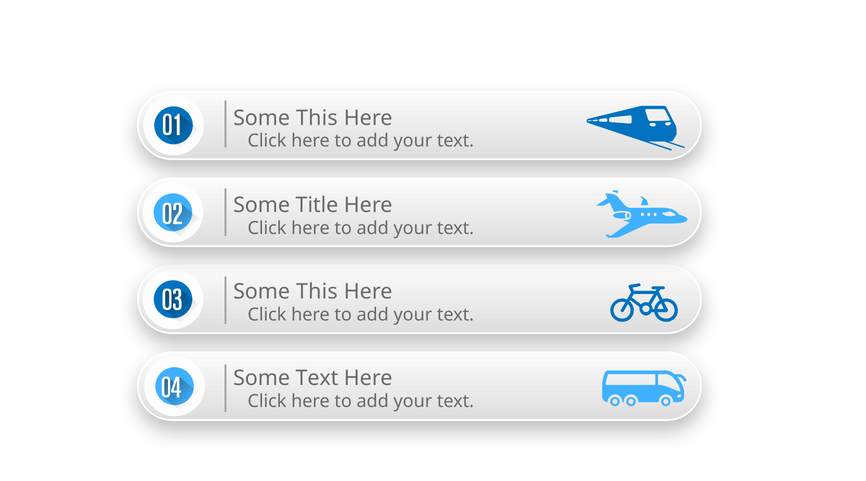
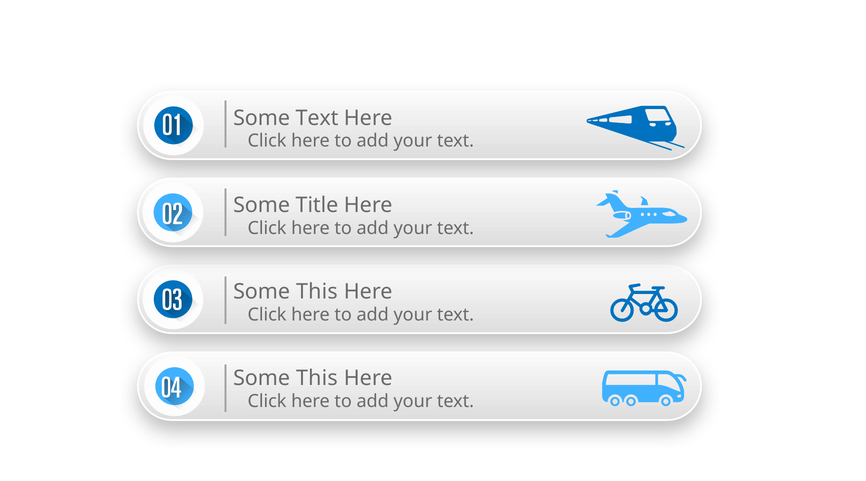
This: This -> Text (317, 118)
Text: Text -> This (317, 378)
